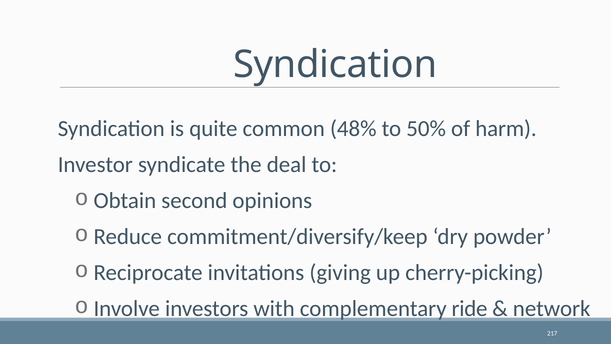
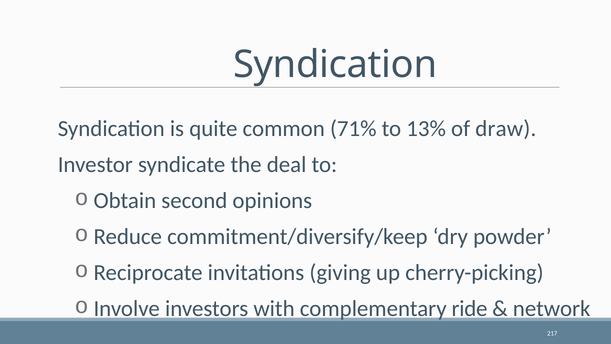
48%: 48% -> 71% (353, 128)
50%: 50% -> 13% (426, 128)
harm: harm -> draw (506, 128)
